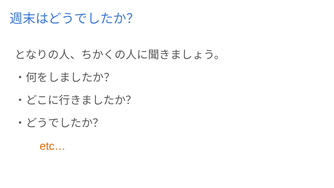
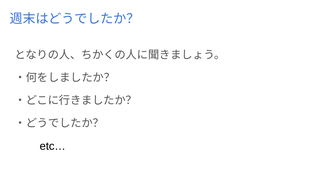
etc… colour: orange -> black (53, 146)
